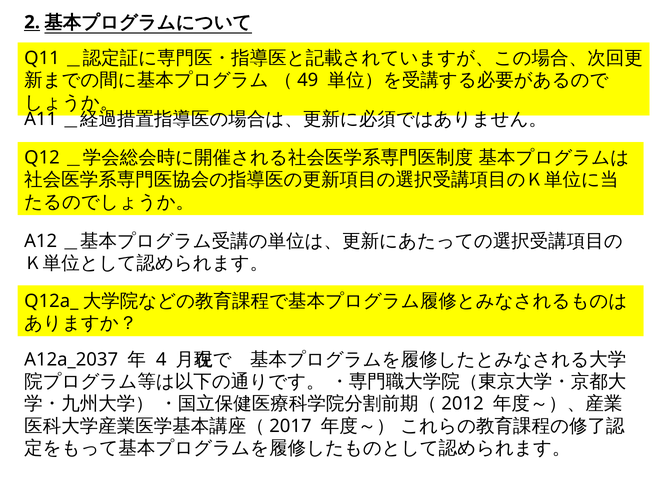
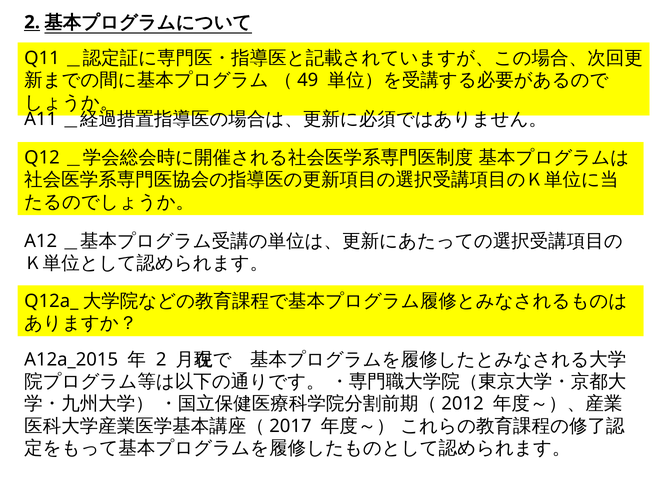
A12a_2037: A12a_2037 -> A12a_2015 (71, 359)
4: 4 -> 2 (161, 359)
